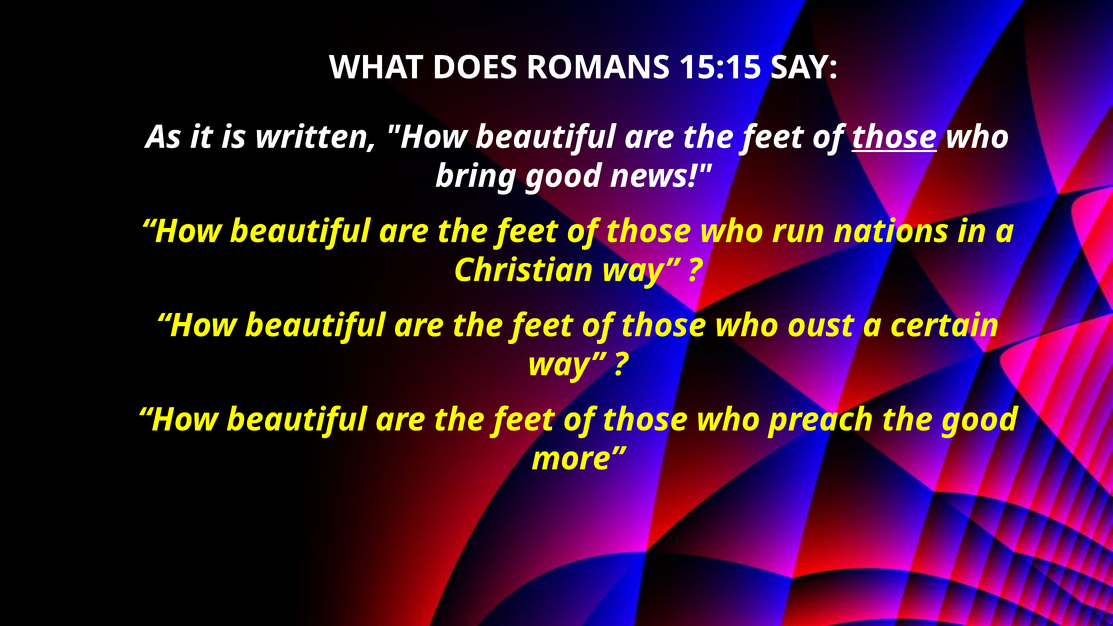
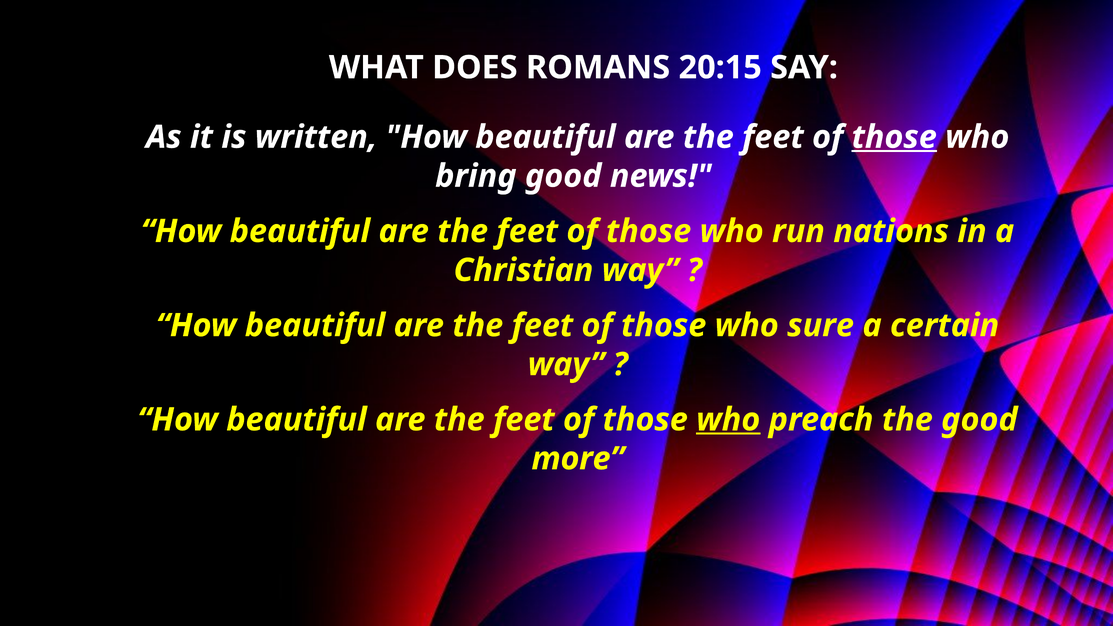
15:15: 15:15 -> 20:15 (720, 68)
oust: oust -> sure (821, 326)
who underline: none -> present (728, 420)
